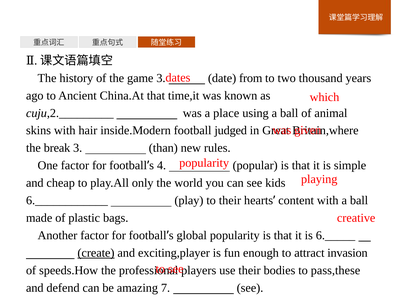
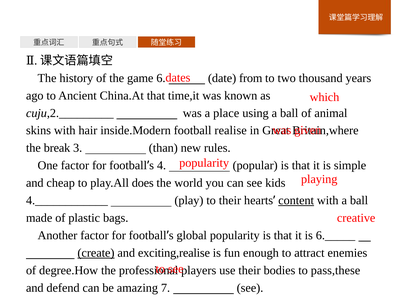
game 3: 3 -> 6 (161, 78)
judged: judged -> realise (231, 131)
only: only -> does (143, 183)
6.____________: 6.____________ -> 4.____________ (67, 201)
content underline: none -> present (296, 201)
exciting,player: exciting,player -> exciting,realise (174, 253)
invasion: invasion -> enemies (347, 253)
speeds.How: speeds.How -> degree.How (69, 271)
